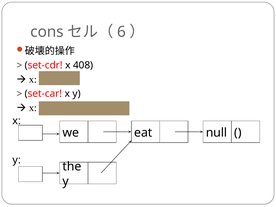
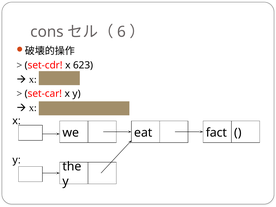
408: 408 -> 623 (83, 65)
null: null -> fact (216, 133)
